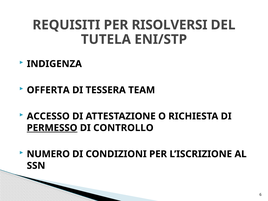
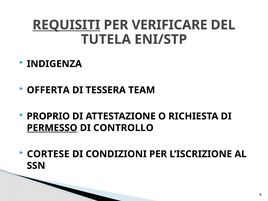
REQUISITI underline: none -> present (66, 25)
RISOLVERSI: RISOLVERSI -> VERIFICARE (170, 25)
ACCESSO: ACCESSO -> PROPRIO (48, 116)
NUMERO: NUMERO -> CORTESE (48, 154)
